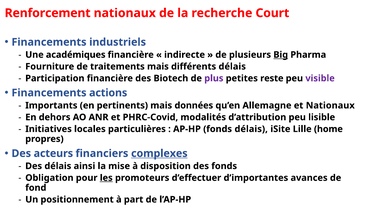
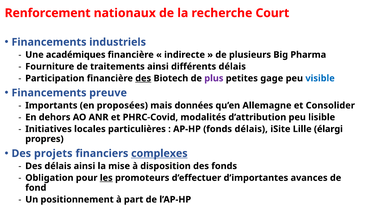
Big underline: present -> none (281, 55)
traitements mais: mais -> ainsi (158, 67)
des underline: none -> present (143, 78)
reste: reste -> gage (272, 78)
visible colour: purple -> blue (320, 78)
actions: actions -> preuve (108, 93)
pertinents: pertinents -> proposées (122, 106)
et Nationaux: Nationaux -> Consolider (330, 106)
home: home -> élargi (328, 129)
acteurs: acteurs -> projets (53, 154)
